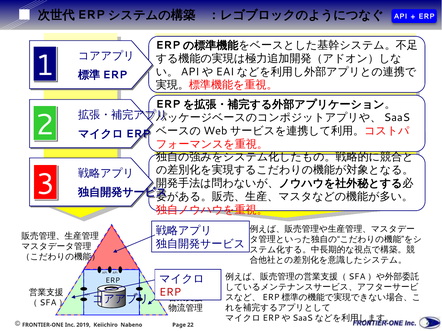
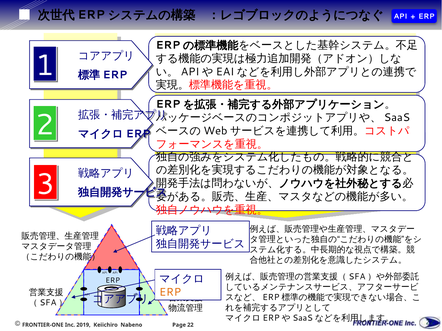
ERP colour: red -> orange (170, 293)
